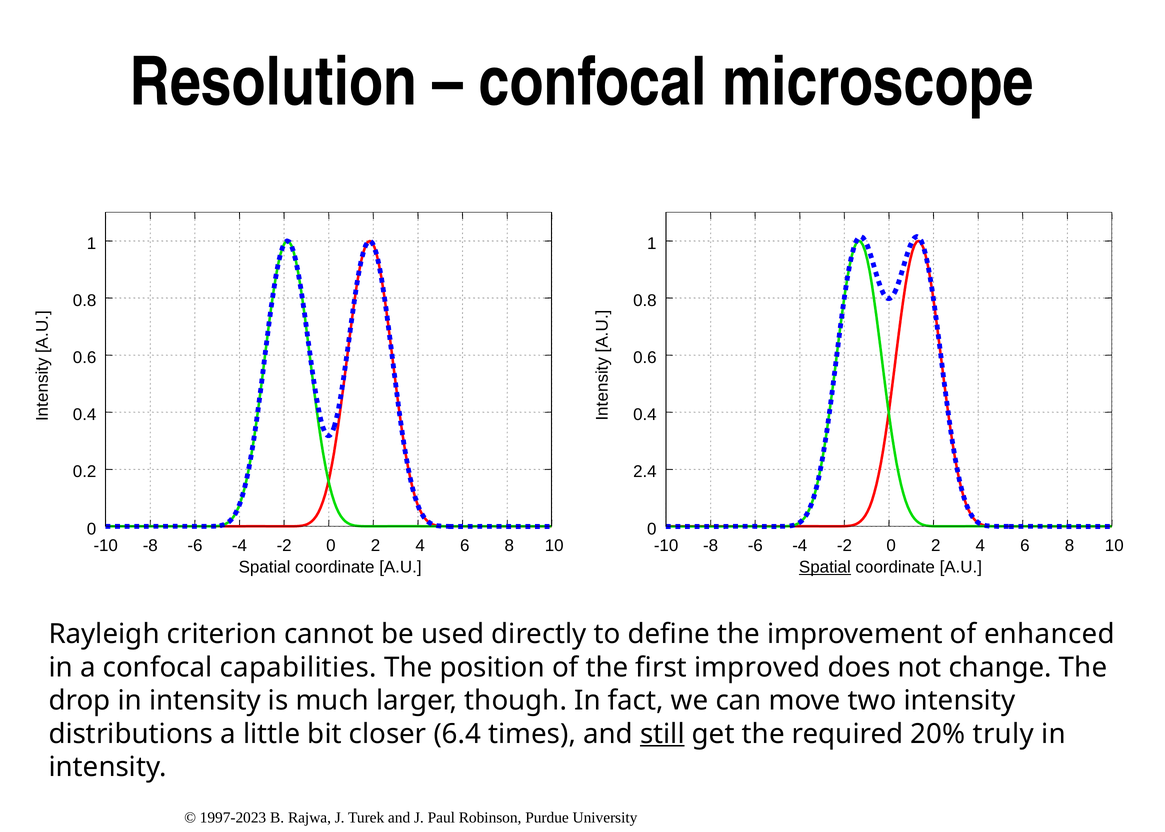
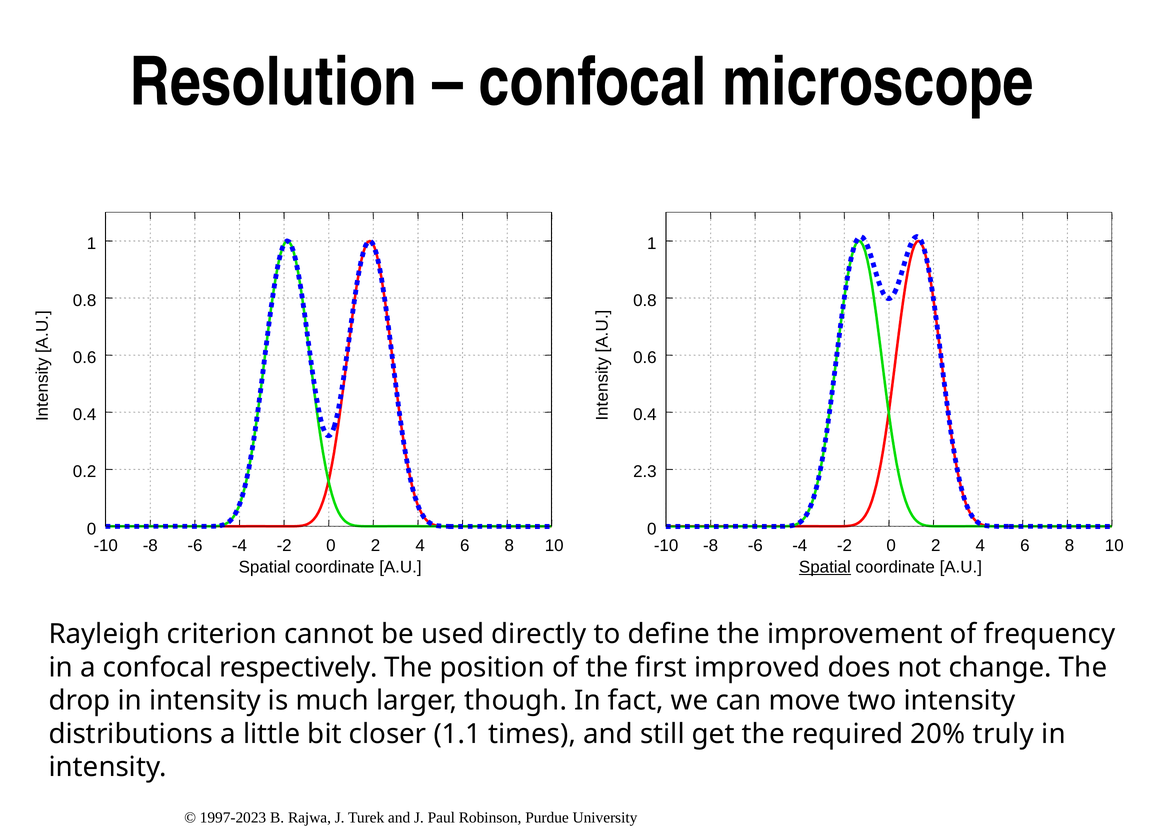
2.4: 2.4 -> 2.3 (645, 472)
enhanced: enhanced -> frequency (1049, 634)
capabilities: capabilities -> respectively (298, 668)
6.4: 6.4 -> 1.1 (457, 734)
still underline: present -> none (662, 734)
